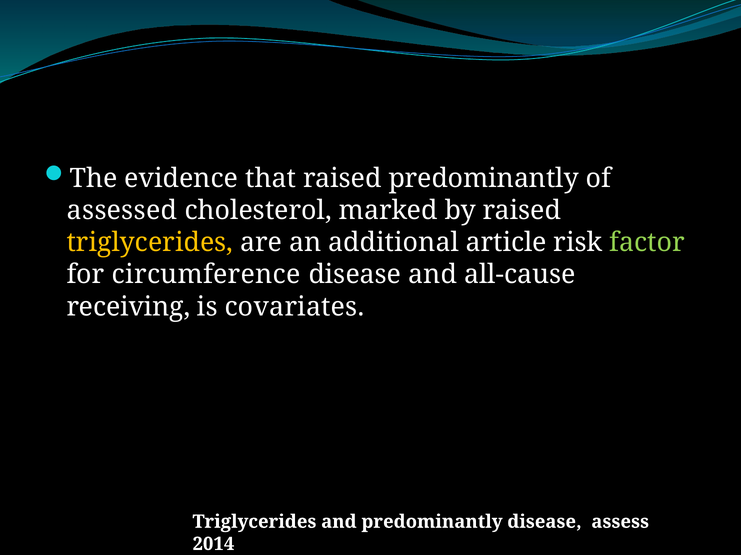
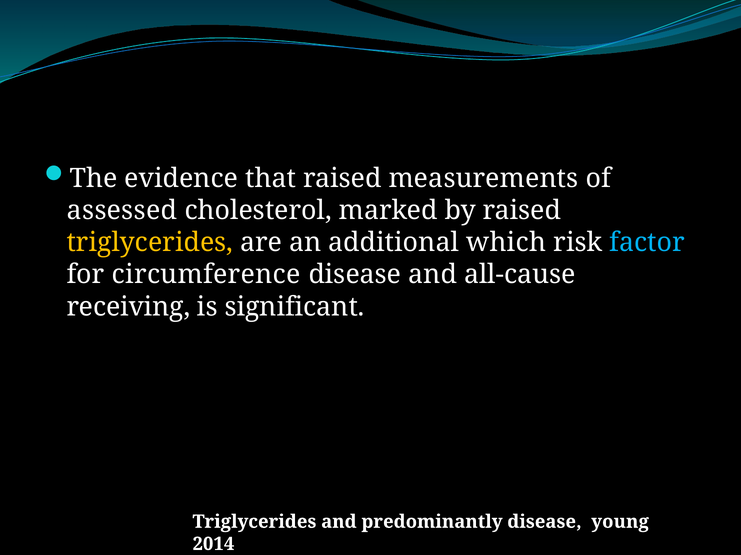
raised predominantly: predominantly -> measurements (484, 178)
article: article -> which (506, 243)
factor colour: light green -> light blue (647, 243)
covariates: covariates -> significant (295, 307)
assess: assess -> young (620, 522)
